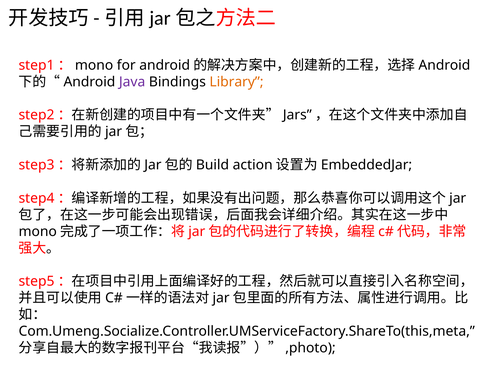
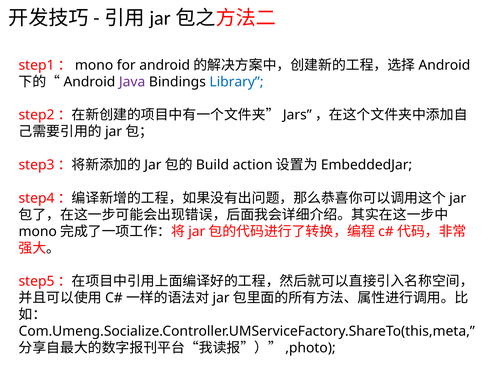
Library colour: orange -> blue (237, 82)
